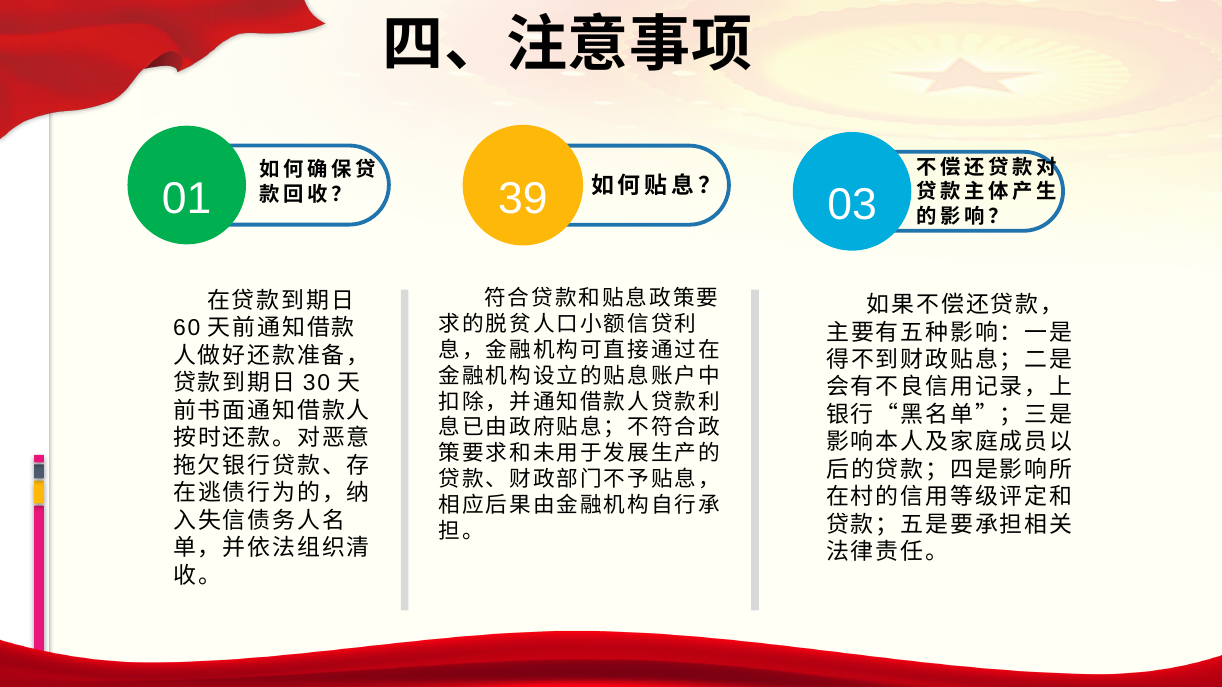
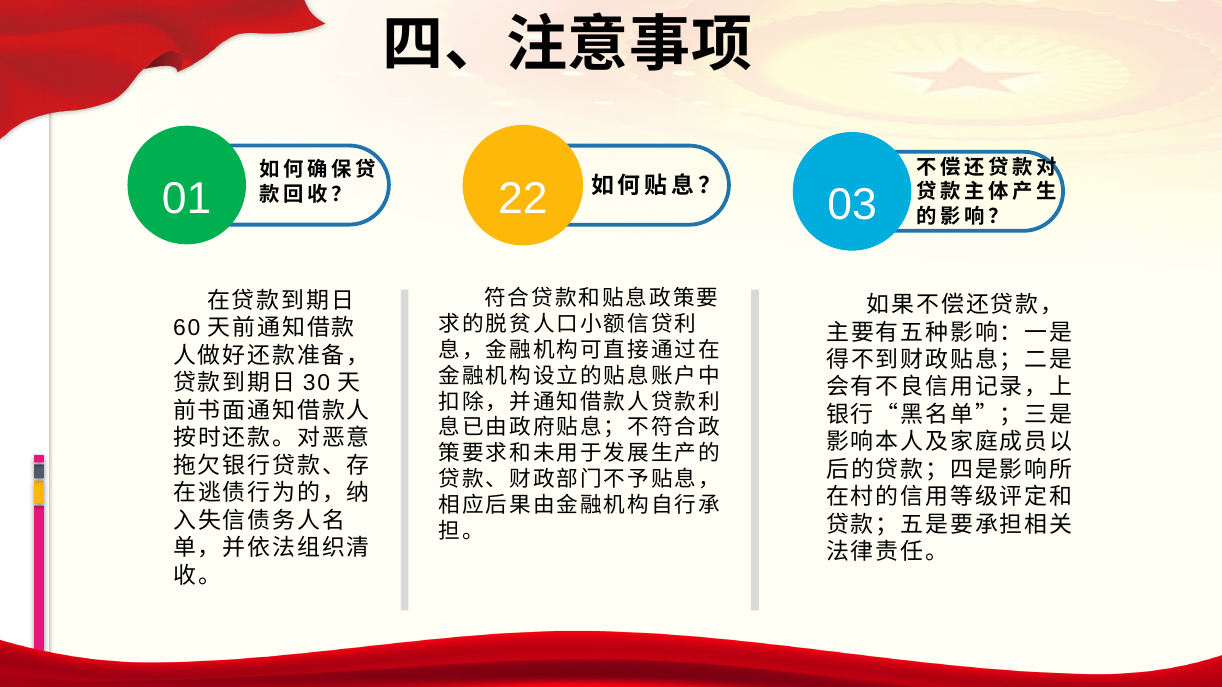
39: 39 -> 22 (523, 199)
